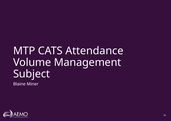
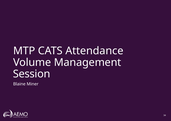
Subject: Subject -> Session (32, 74)
